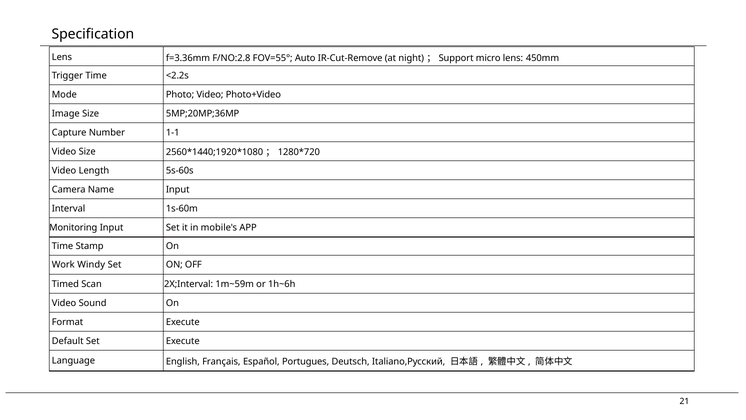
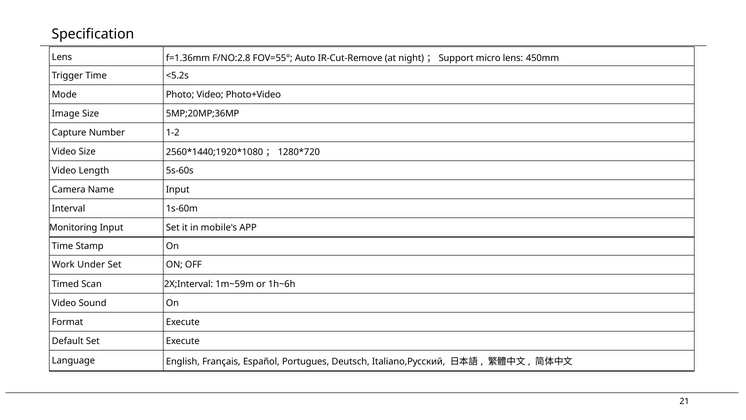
f=3.36mm: f=3.36mm -> f=1.36mm (188, 58)
<2.2s: <2.2s -> <5.2s (177, 75)
1-1: 1-1 -> 1-2 (173, 132)
Windy: Windy -> Under (91, 265)
